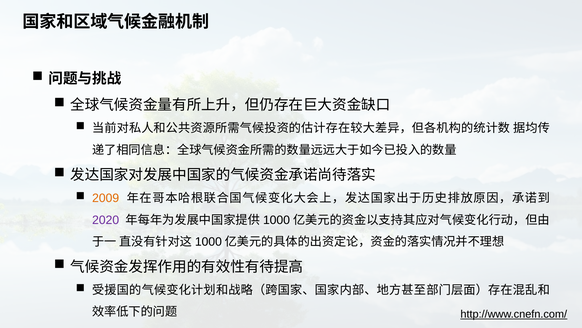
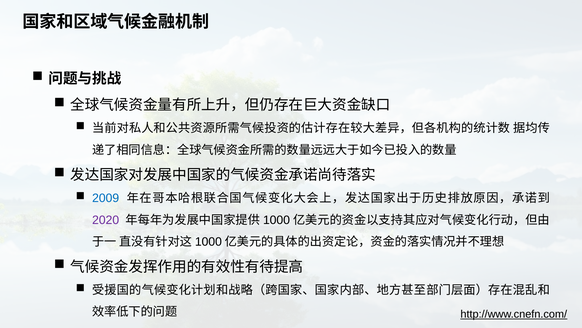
2009 colour: orange -> blue (106, 198)
